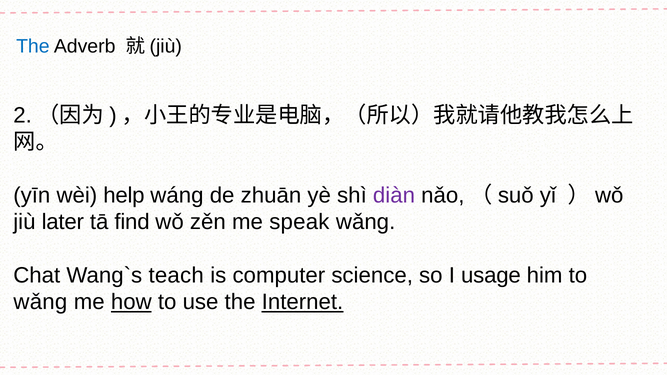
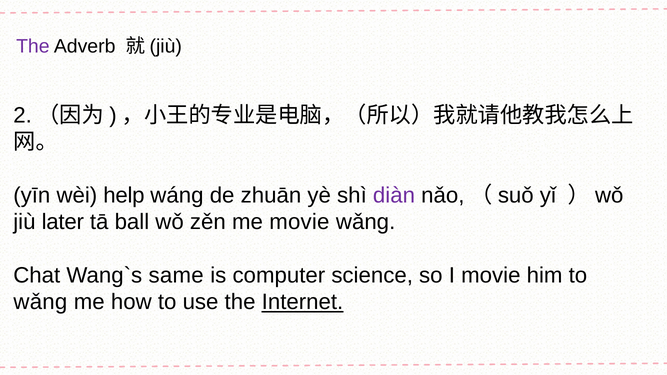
The colour: blue -> purple (33, 46)
find: find -> ball (132, 222)
me speak: speak -> movie (299, 222)
teach: teach -> same (176, 276)
I usage: usage -> movie (491, 276)
how underline: present -> none (131, 302)
